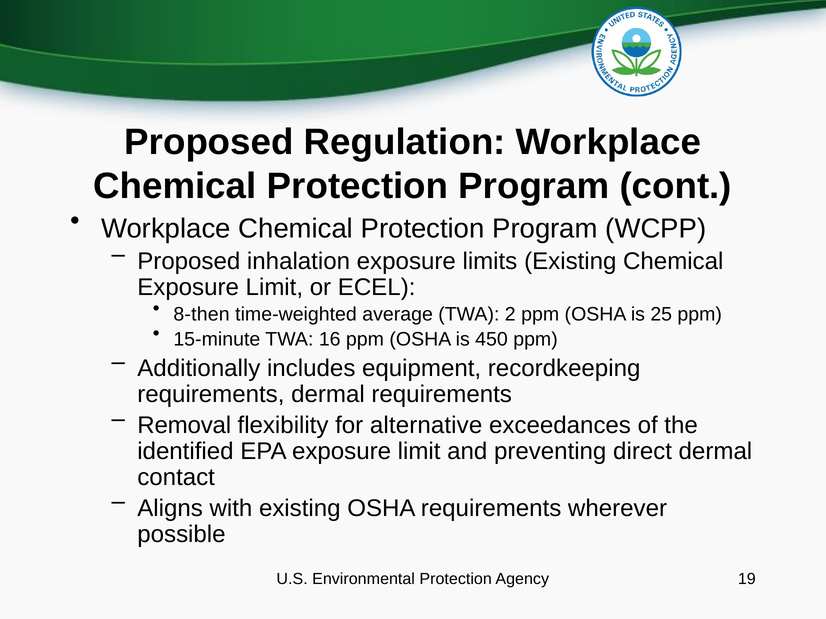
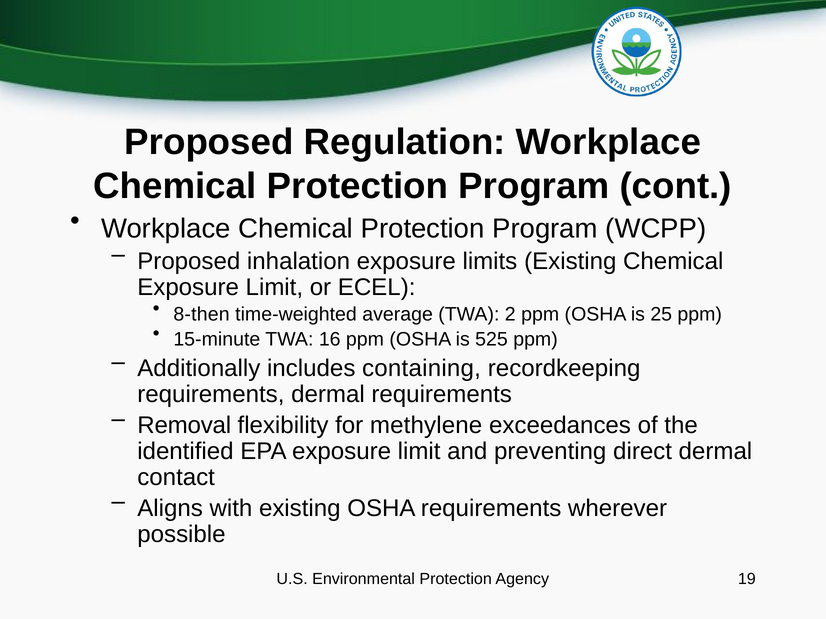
450: 450 -> 525 (491, 340)
equipment: equipment -> containing (421, 369)
alternative: alternative -> methylene (426, 426)
